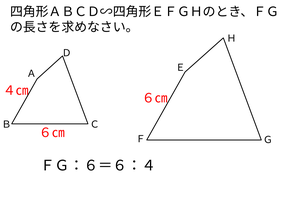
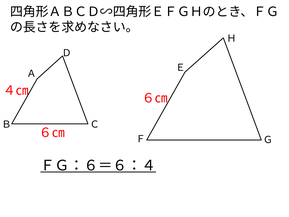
ＦＧ：６＝６：４ underline: none -> present (98, 166)
